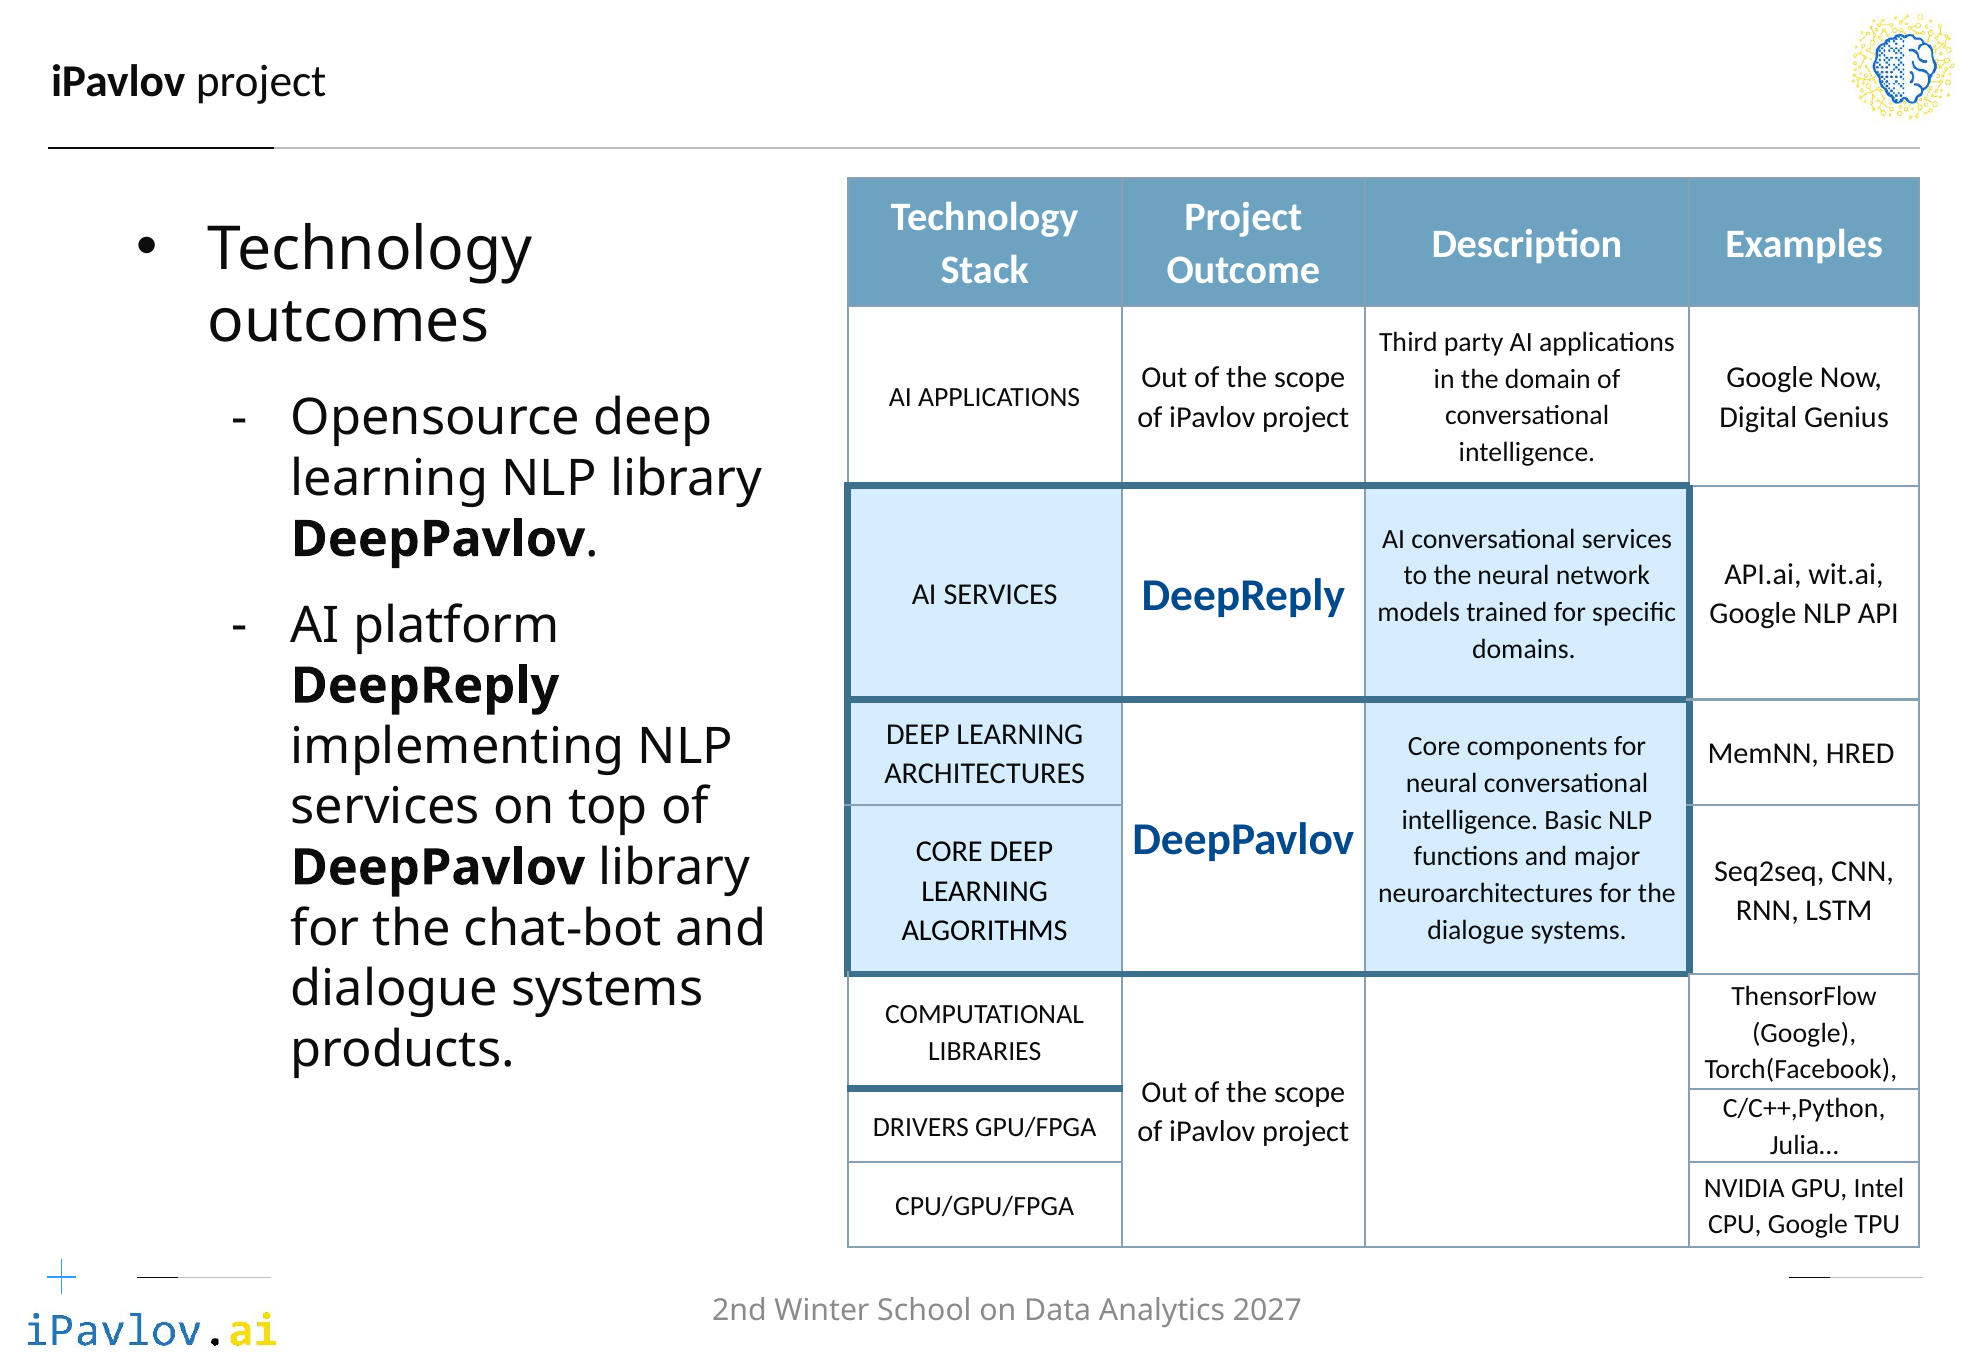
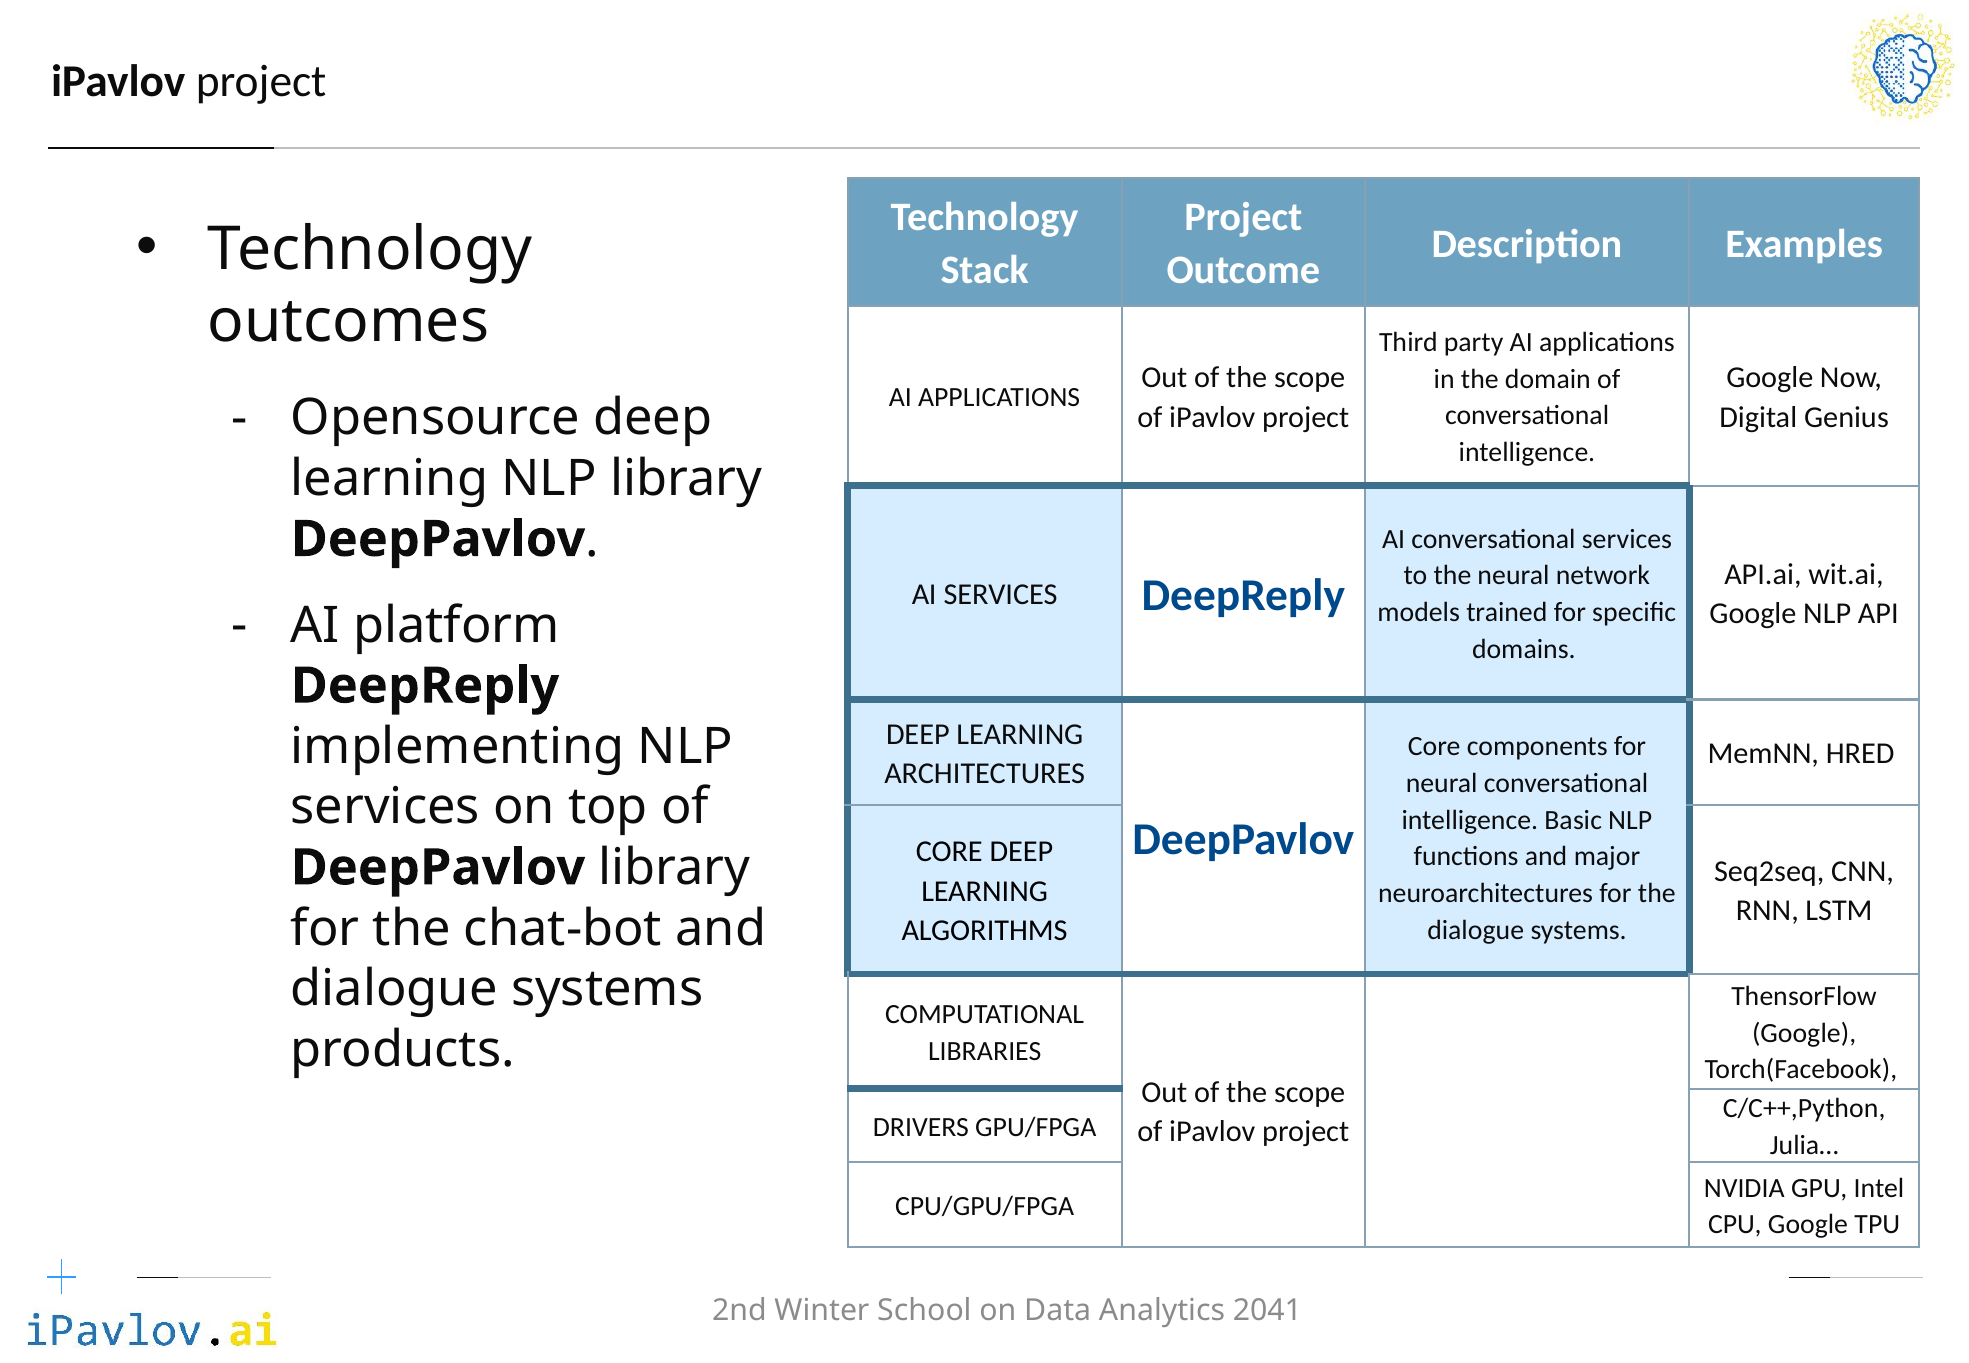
2027: 2027 -> 2041 (1267, 1310)
